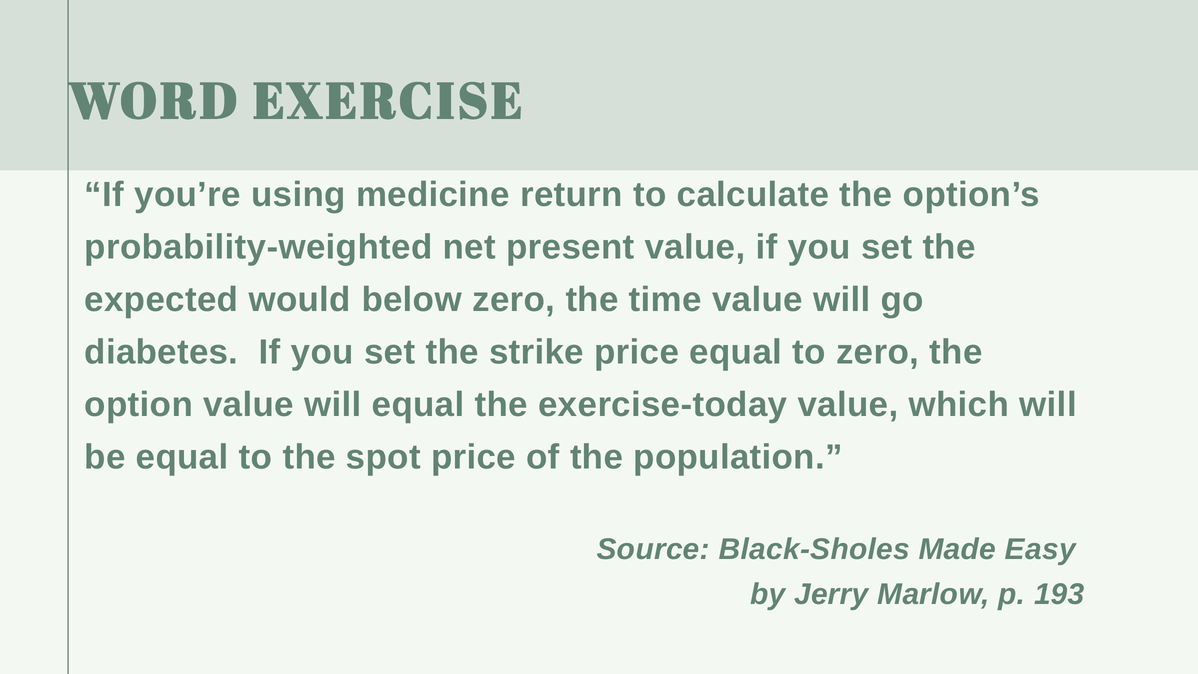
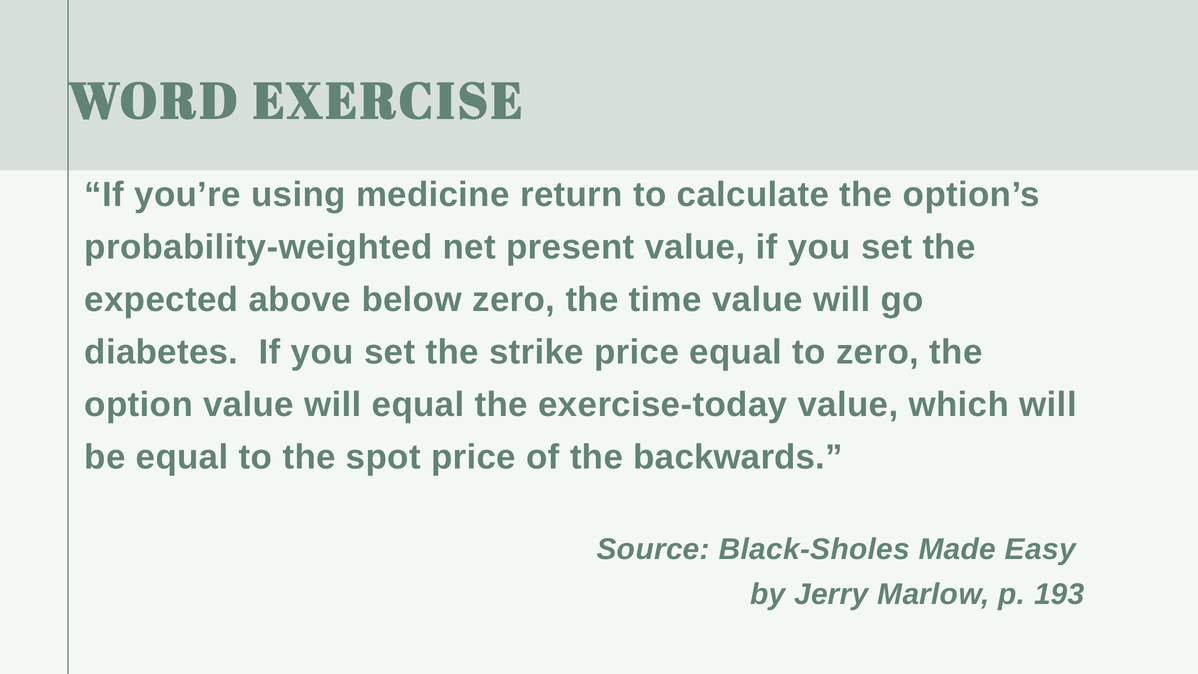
would: would -> above (300, 300)
population: population -> backwards (738, 457)
